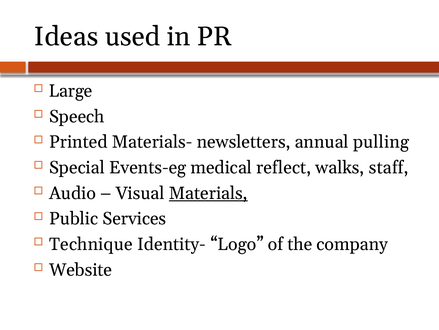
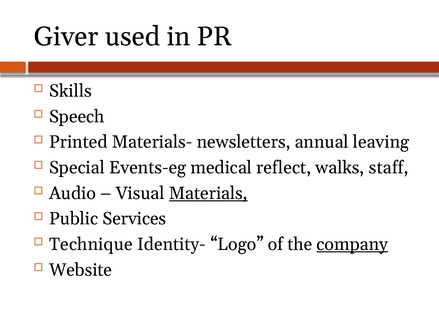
Ideas: Ideas -> Giver (66, 37)
Large: Large -> Skills (70, 91)
pulling: pulling -> leaving (381, 142)
company underline: none -> present (352, 244)
